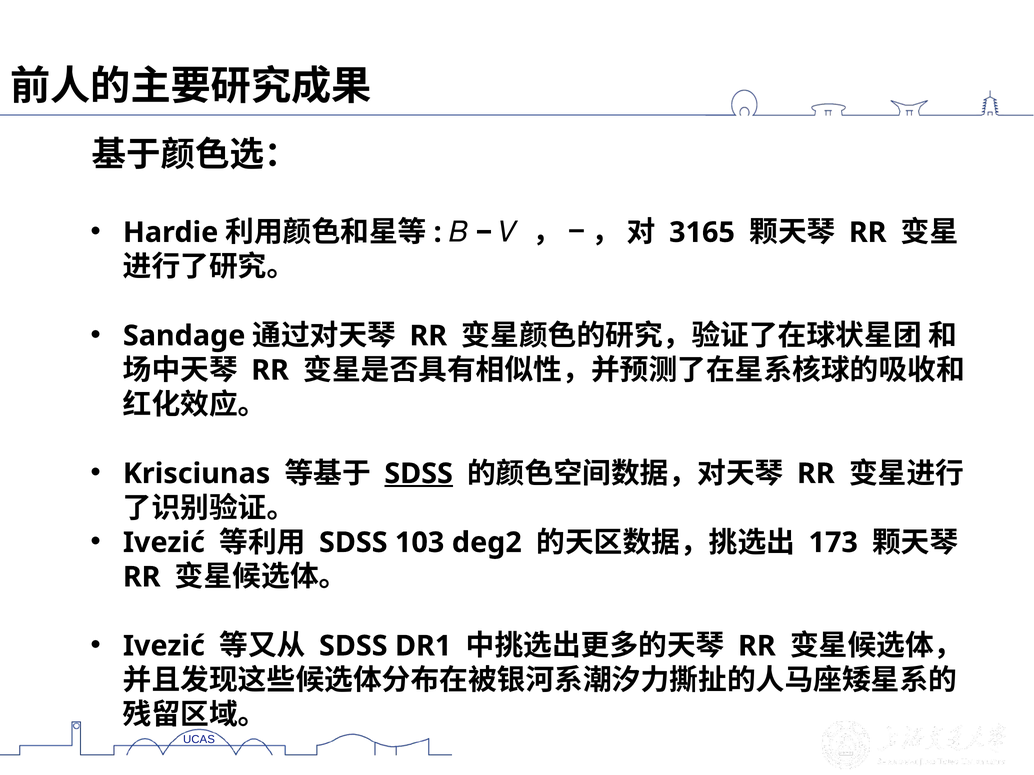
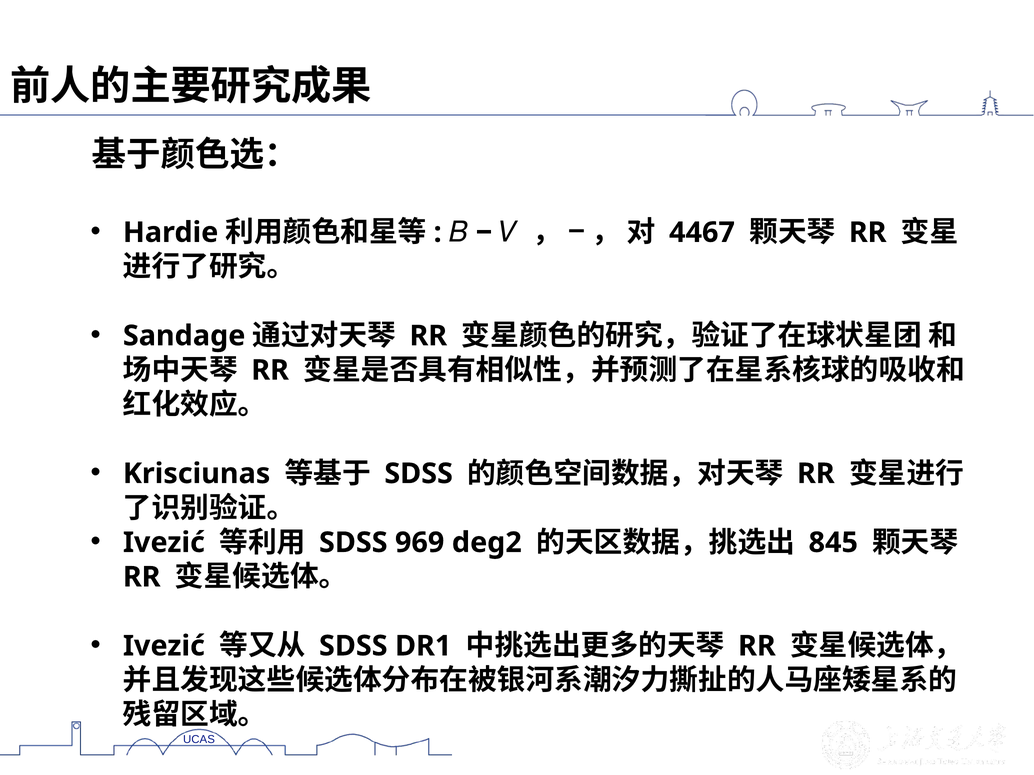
3165: 3165 -> 4467 (702, 233)
SDSS underline: present -> none (419, 474)
103: 103 -> 969 (420, 543)
173: 173 -> 845 (833, 543)
